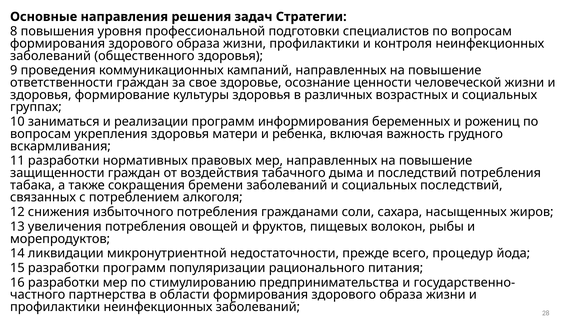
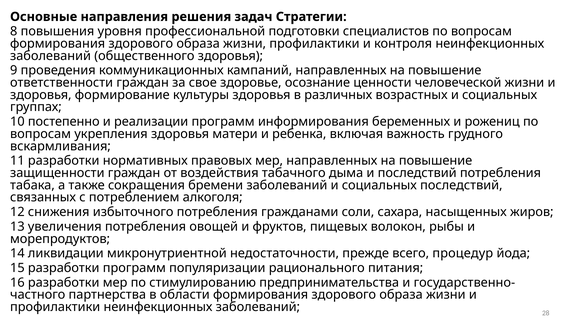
заниматься: заниматься -> постепенно (64, 122)
